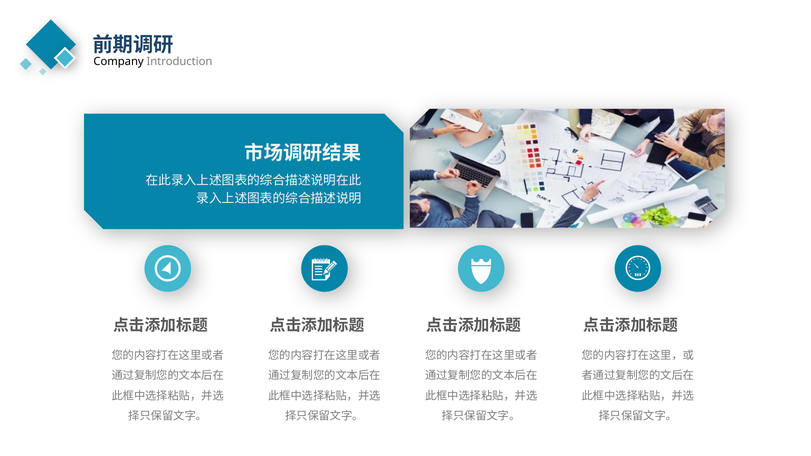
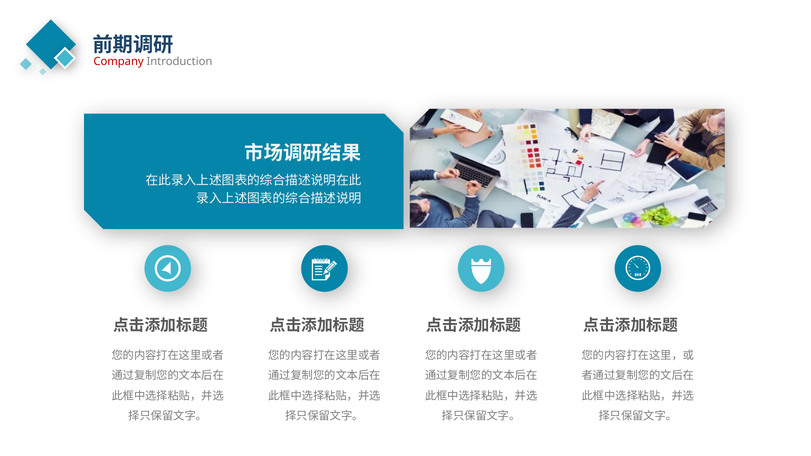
Company colour: black -> red (119, 62)
